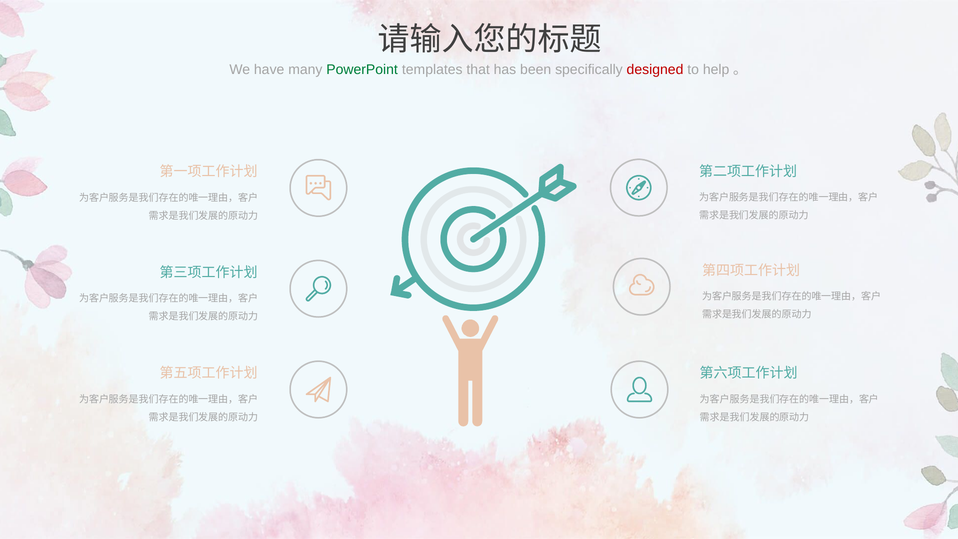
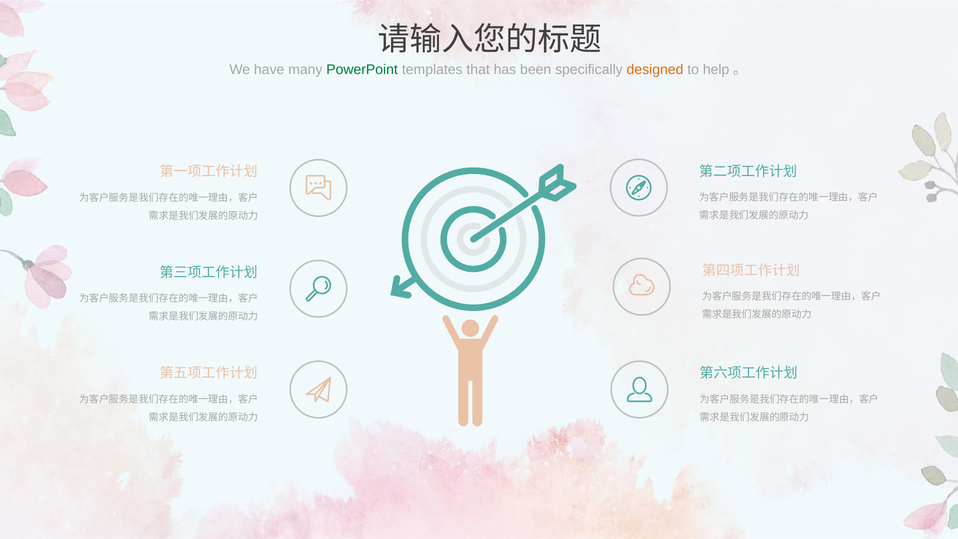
designed colour: red -> orange (655, 70)
